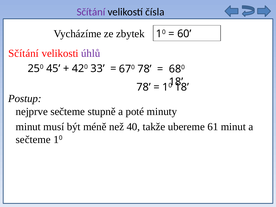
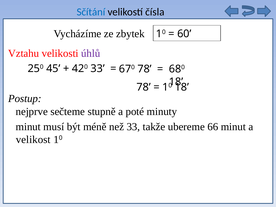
Sčítání colour: purple -> blue (91, 12)
Sčítání: Sčítání -> Vztahu (24, 53)
než 40: 40 -> 33 (133, 127)
61: 61 -> 66 (213, 127)
sečteme: sečteme -> velikost (33, 140)
